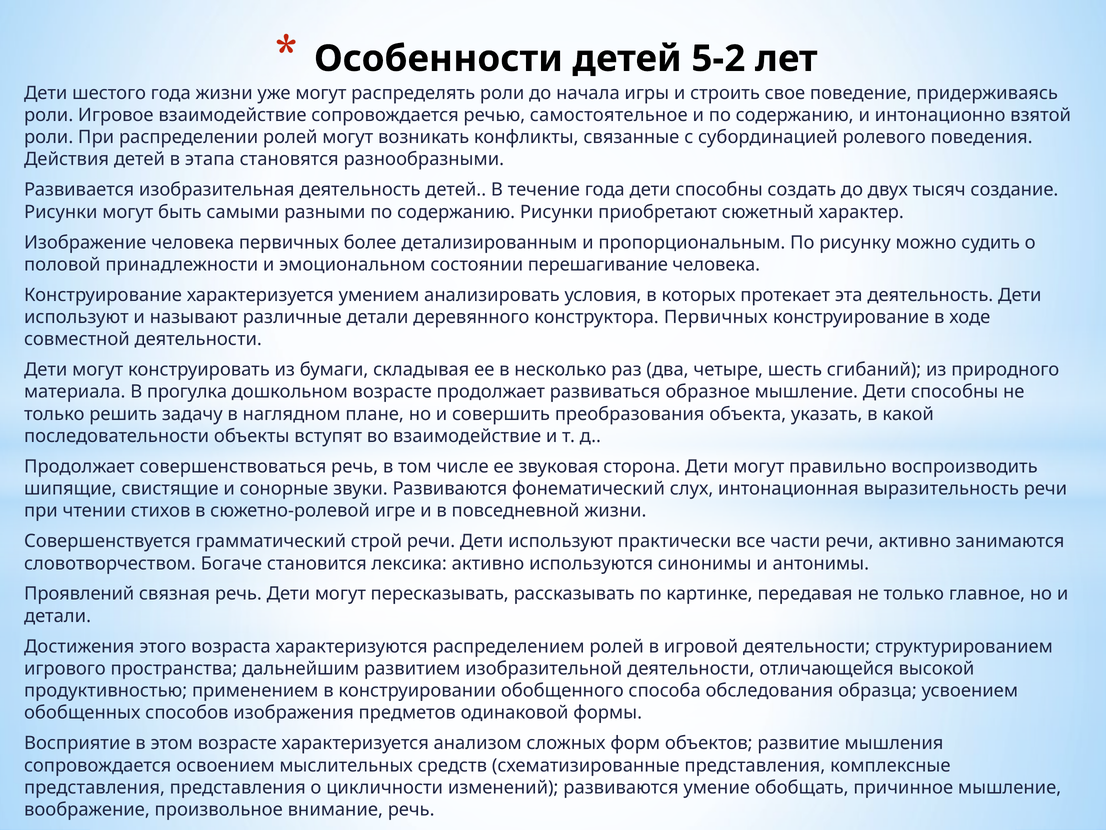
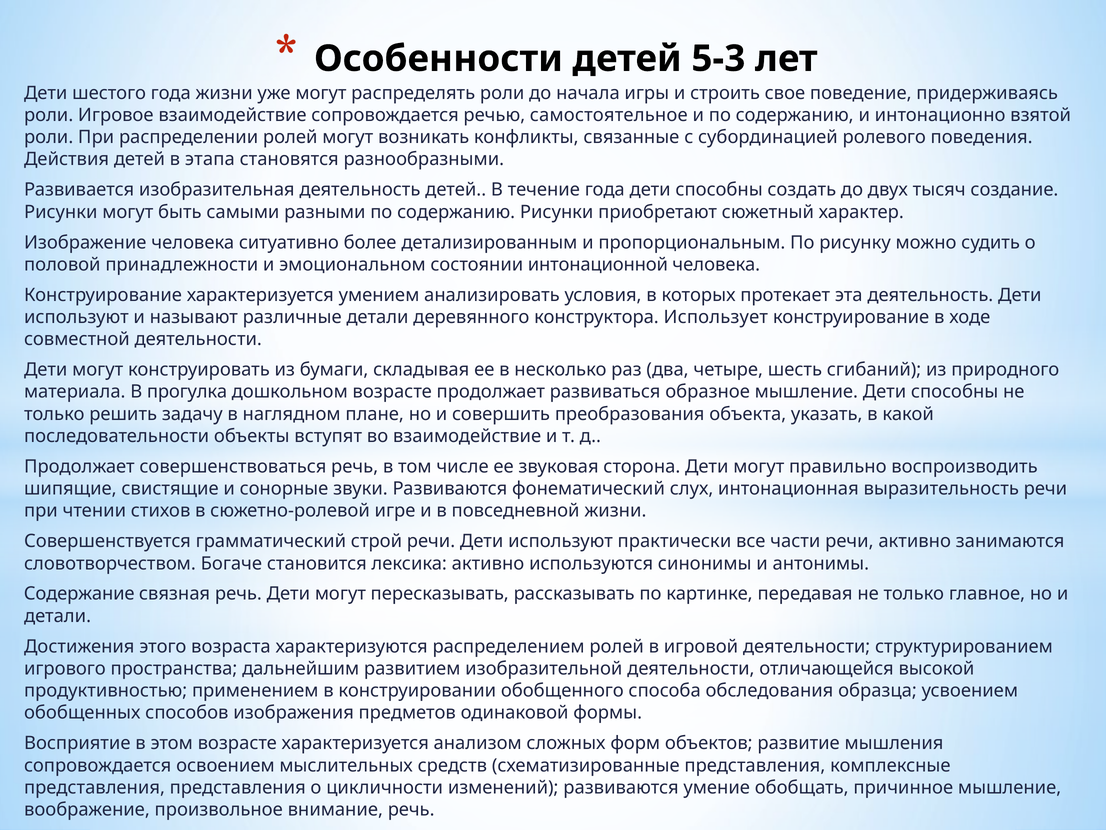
5-2: 5-2 -> 5-3 (718, 59)
человека первичных: первичных -> ситуативно (289, 242)
перешагивание: перешагивание -> интонационной (598, 264)
конструктора Первичных: Первичных -> Использует (716, 317)
Проявлений: Проявлений -> Содержание (79, 594)
